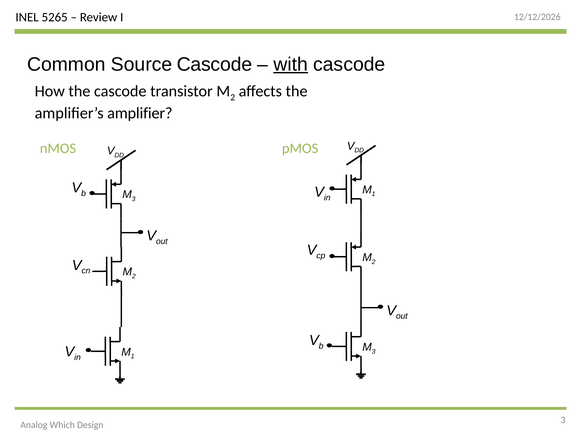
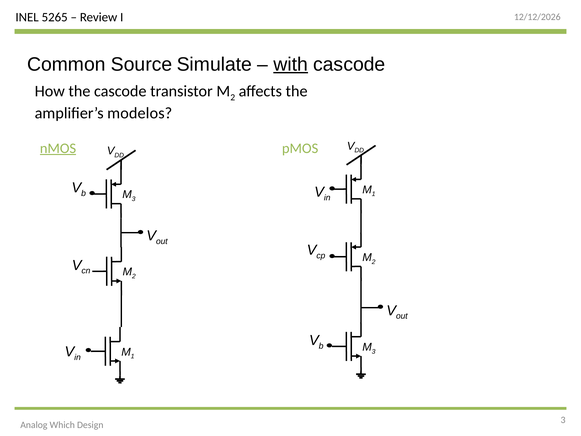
Source Cascode: Cascode -> Simulate (214, 64)
amplifier: amplifier -> modelos (140, 113)
nMOS underline: none -> present (58, 148)
